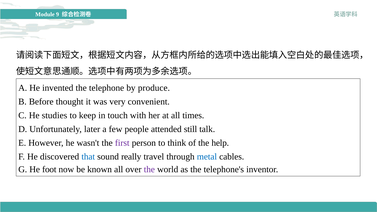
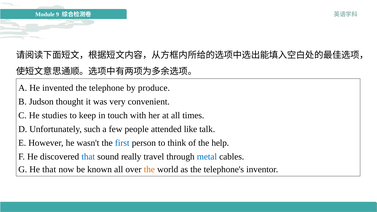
Before: Before -> Judson (41, 102)
later: later -> such (92, 129)
still: still -> like (191, 129)
first colour: purple -> blue (122, 143)
He foot: foot -> that (49, 169)
the colour: purple -> orange (149, 169)
